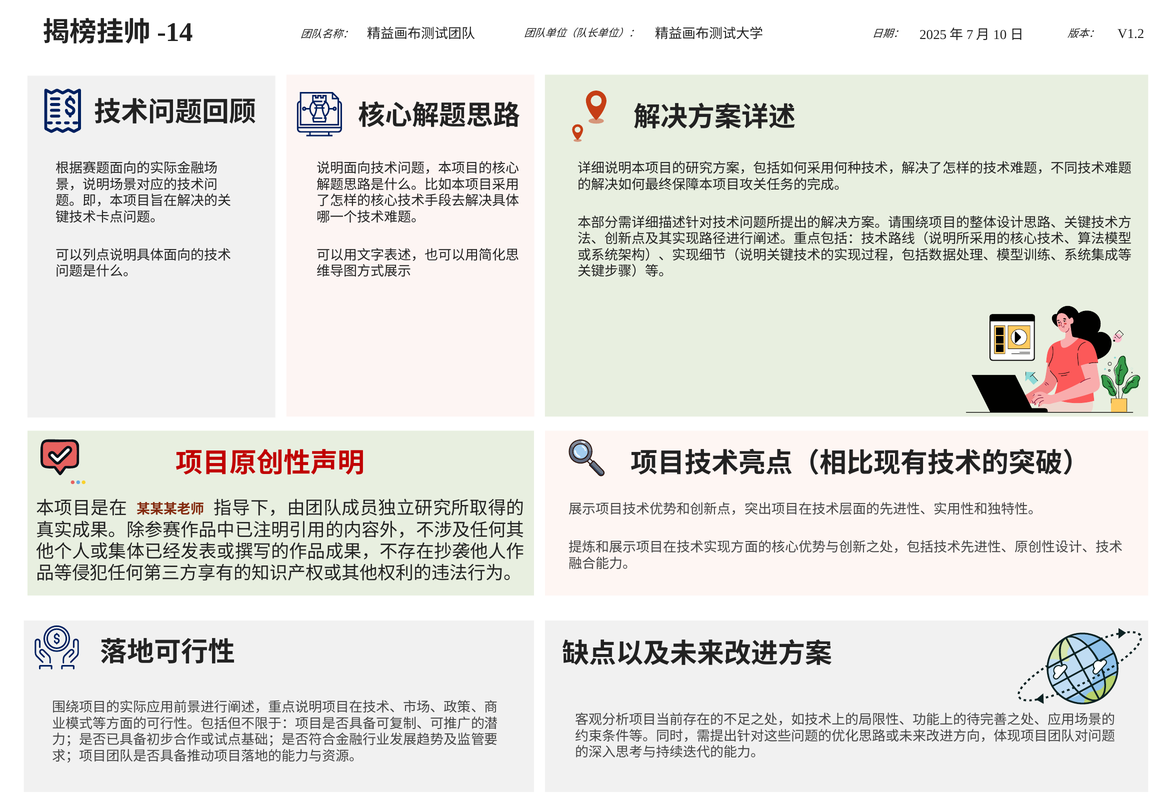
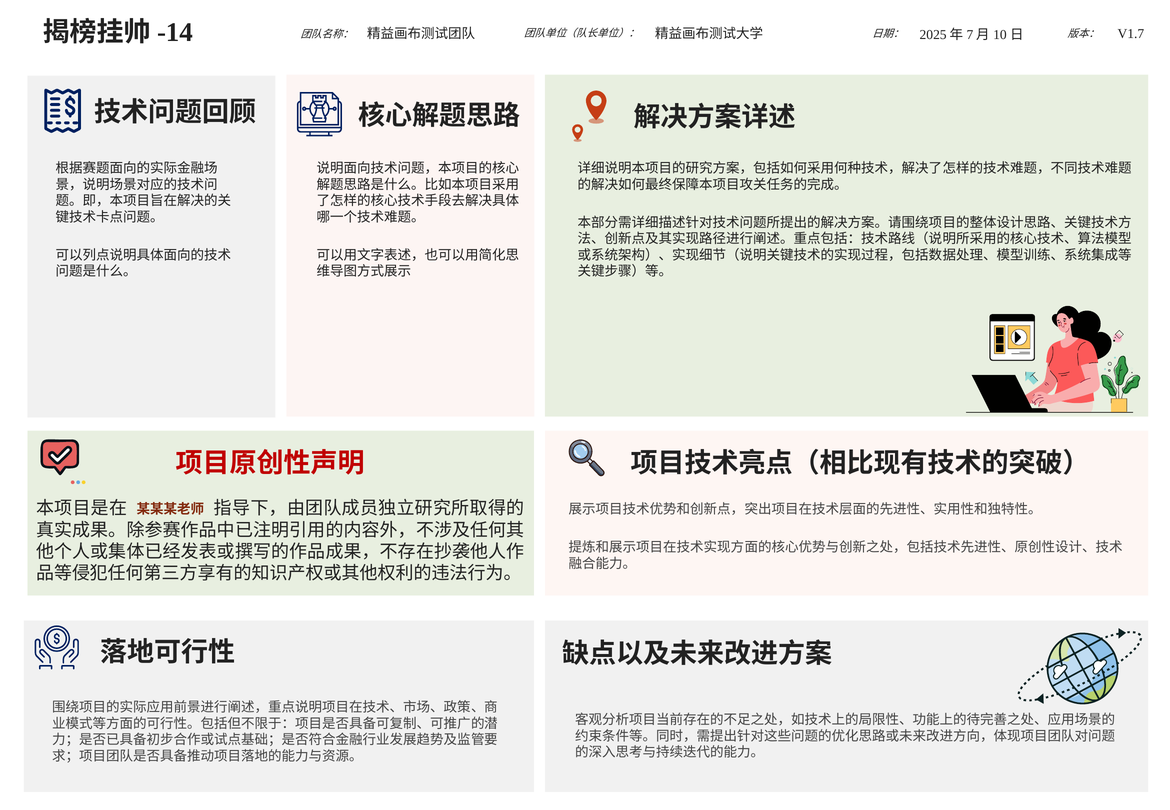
V1.2: V1.2 -> V1.7 (1131, 34)
